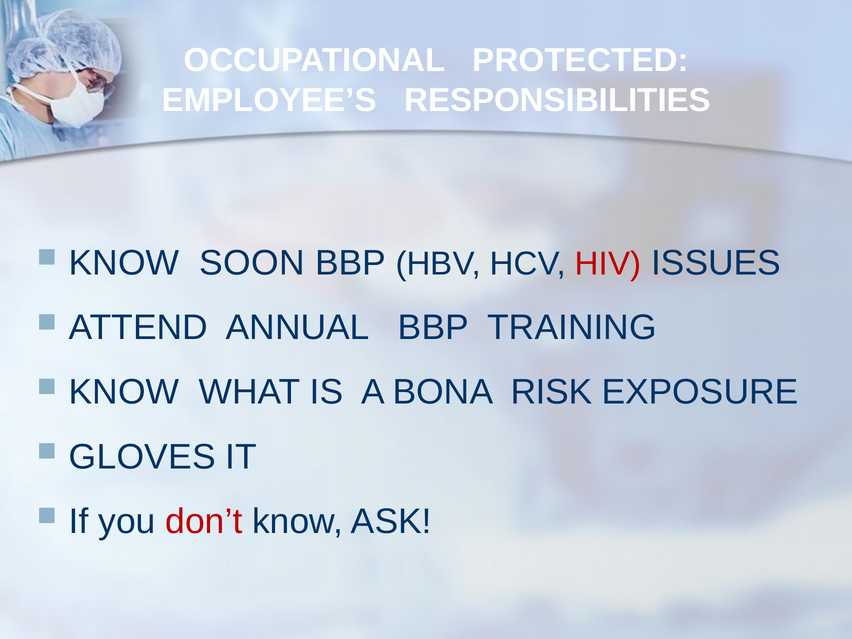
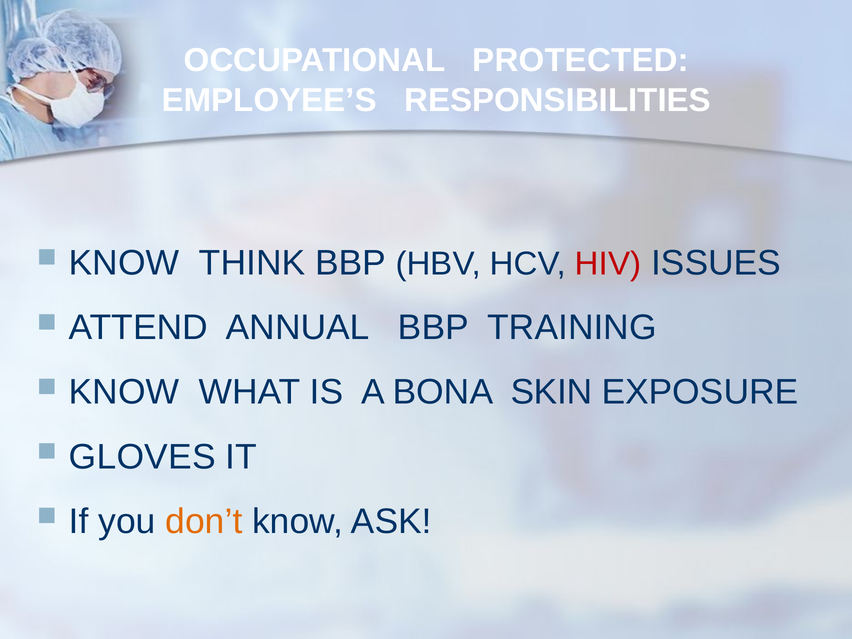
SOON: SOON -> THINK (252, 263)
RISK: RISK -> SKIN (551, 392)
don’t colour: red -> orange (204, 521)
